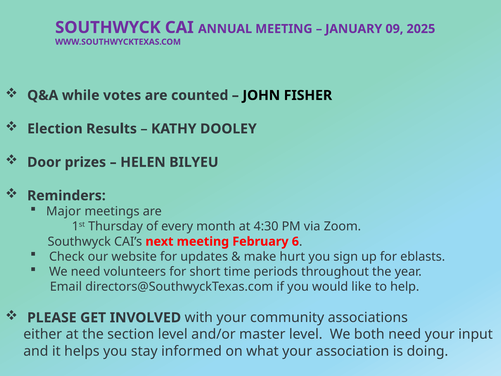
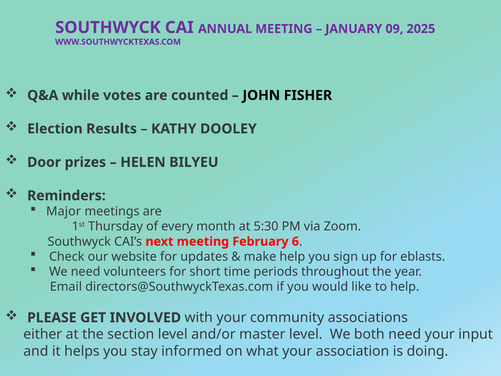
4:30: 4:30 -> 5:30 (266, 226)
make hurt: hurt -> help (292, 256)
